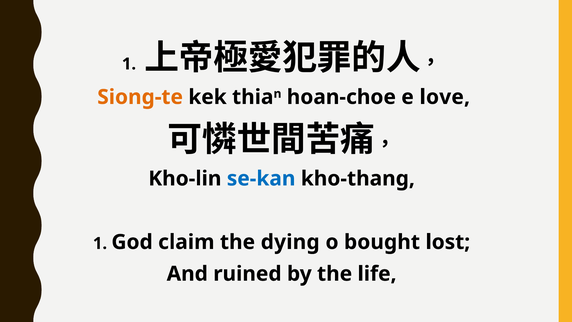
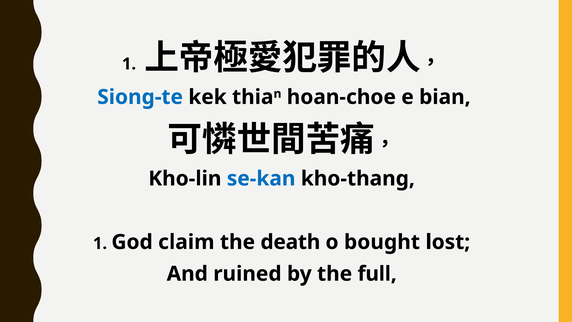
Siong-te colour: orange -> blue (140, 97)
love: love -> bian (445, 97)
dying: dying -> death (290, 242)
life: life -> full (377, 274)
